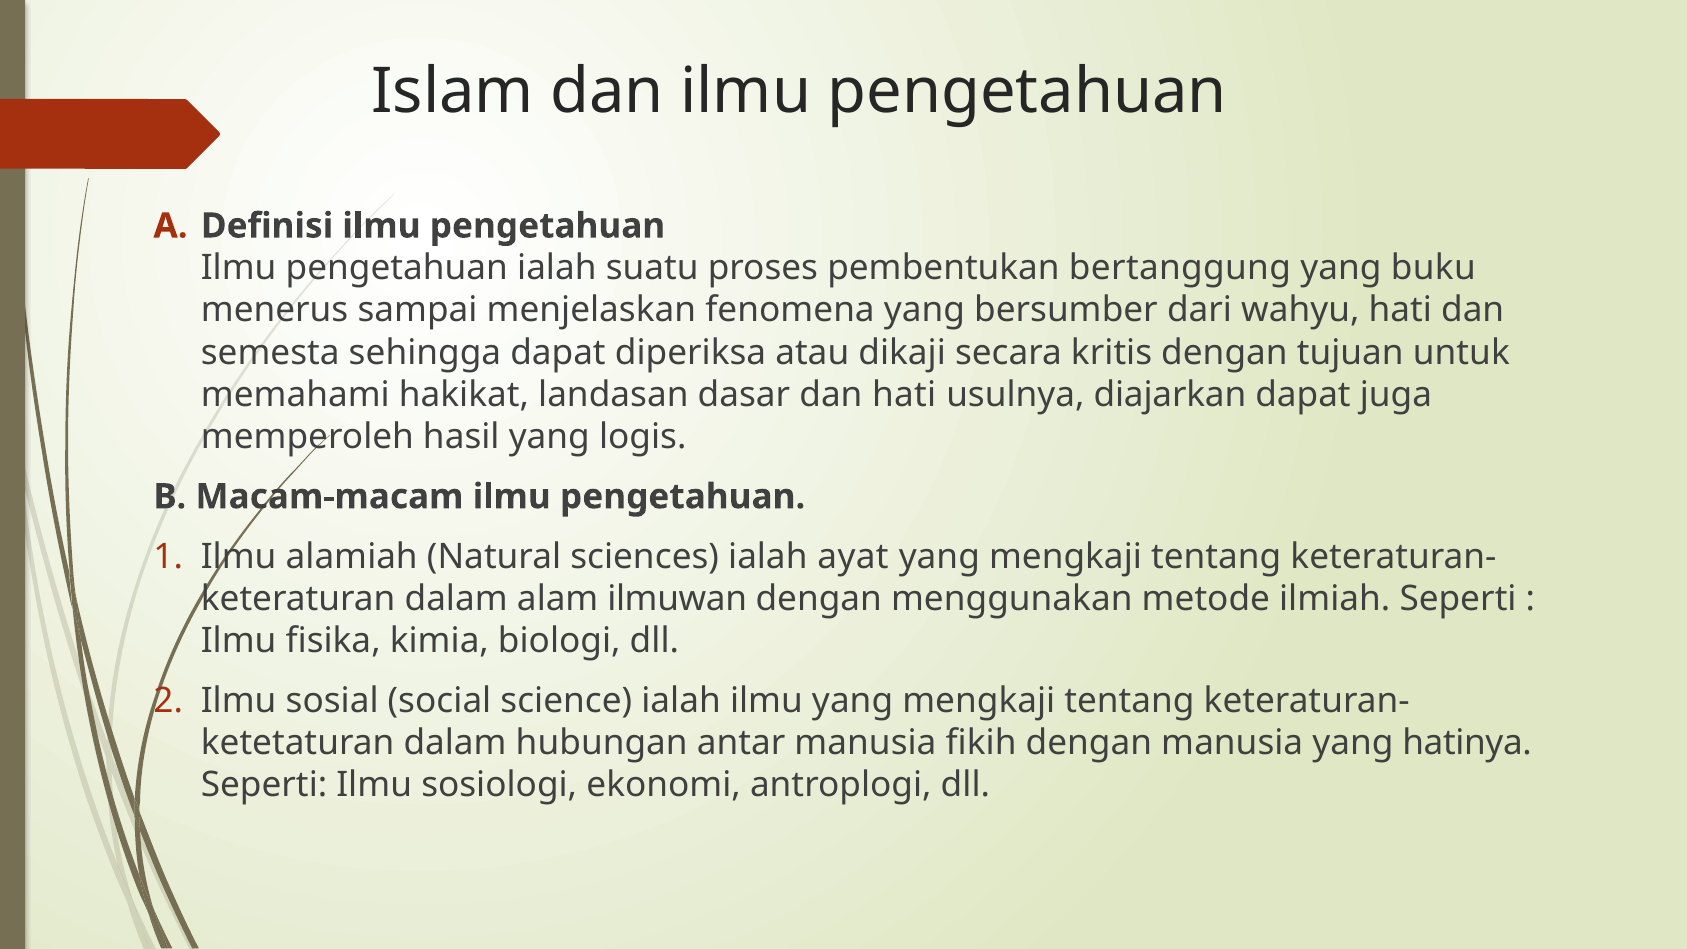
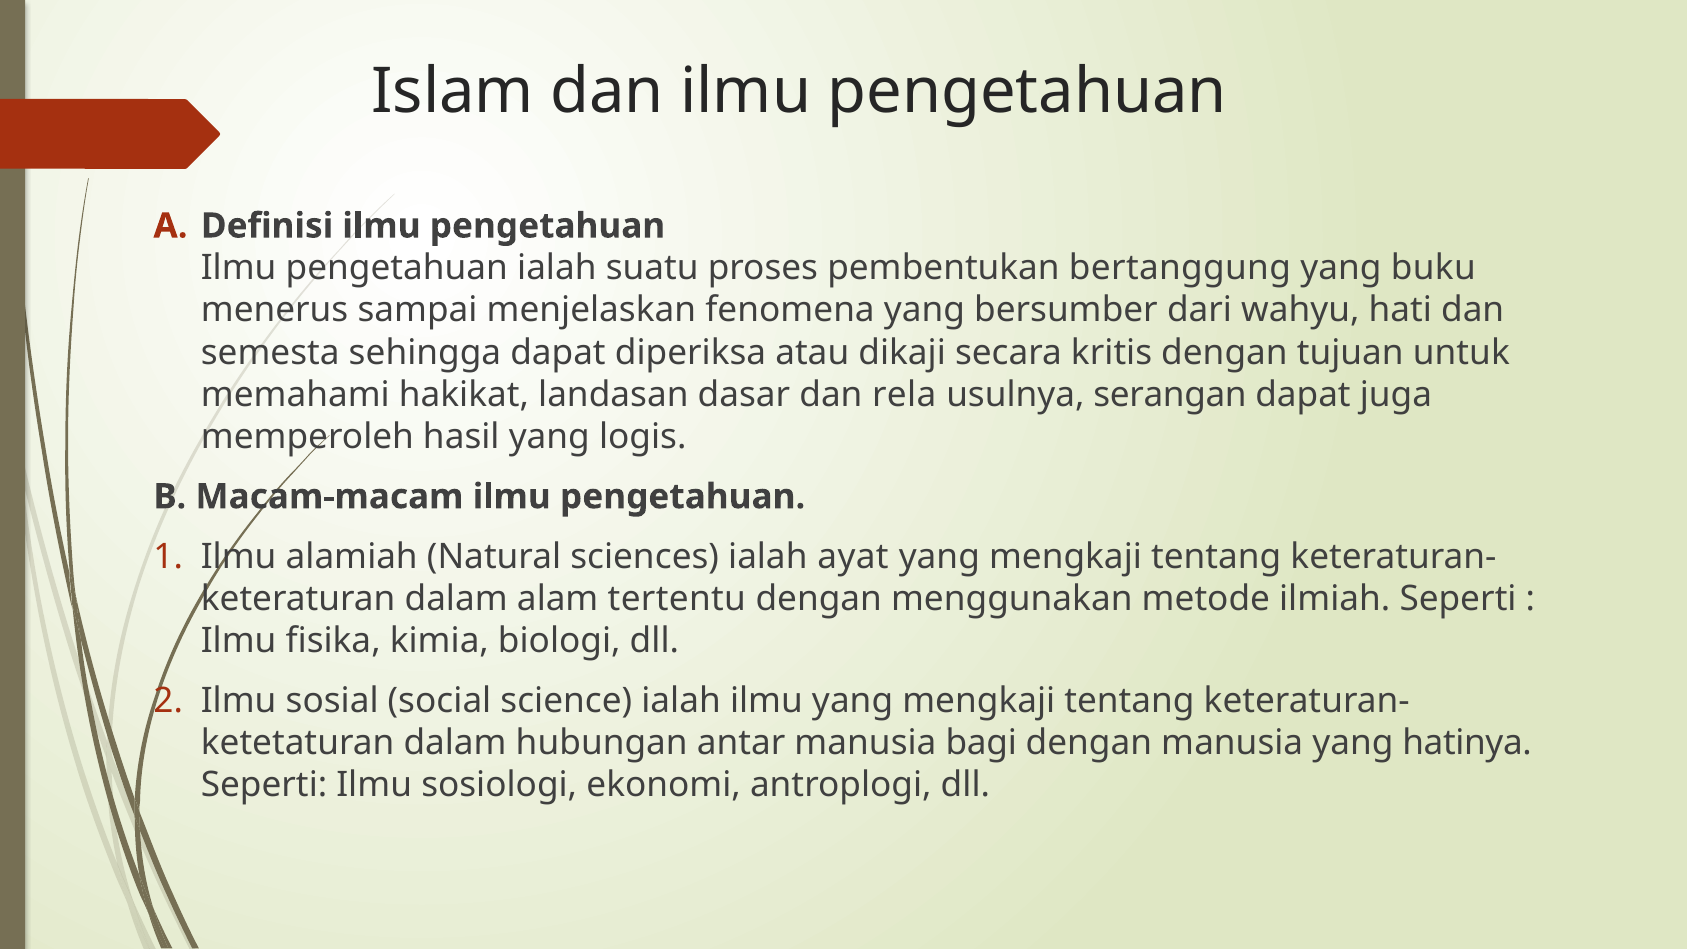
dan hati: hati -> rela (904, 395)
diajarkan: diajarkan -> serangan (1170, 395)
ilmuwan: ilmuwan -> tertentu (677, 599)
fikih: fikih -> bagi (981, 743)
